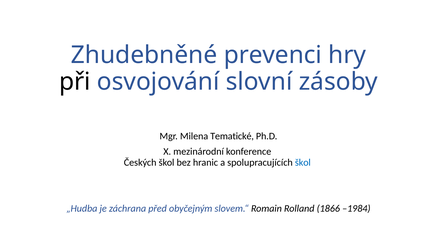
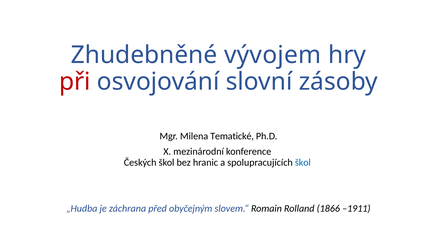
prevenci: prevenci -> vývojem (273, 55)
při colour: black -> red (75, 82)
–1984: –1984 -> –1911 (356, 208)
